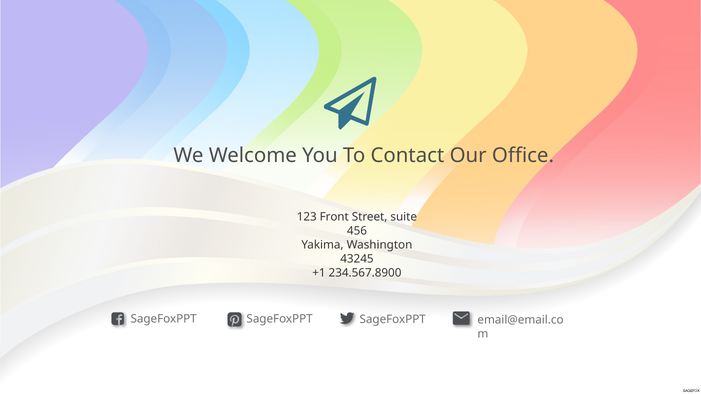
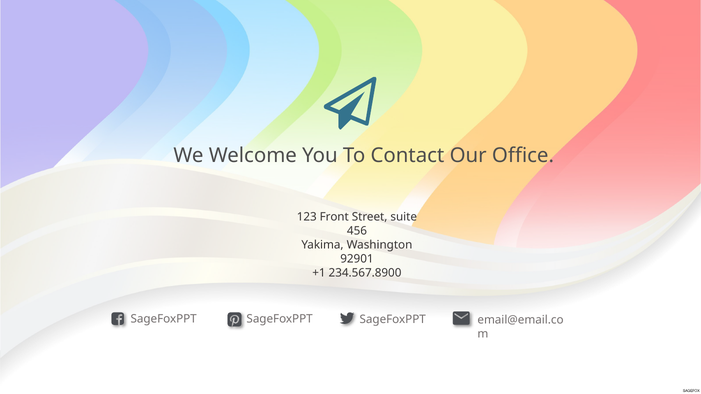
43245: 43245 -> 92901 (357, 259)
